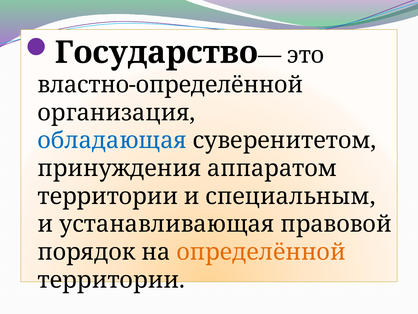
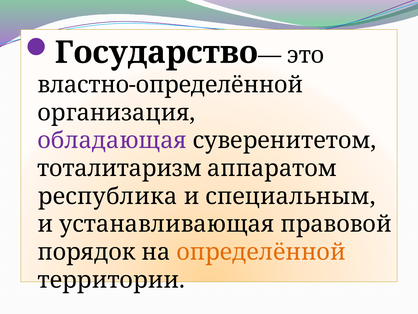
обладающая colour: blue -> purple (112, 140)
принуждения: принуждения -> тоталитаризм (120, 168)
территории: территории -> республика (108, 196)
